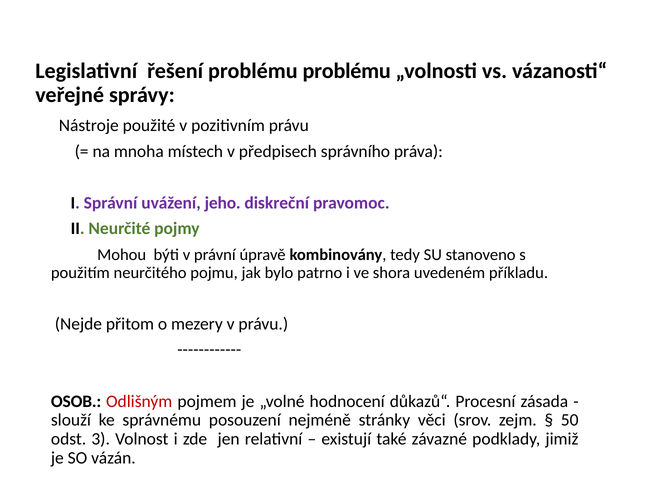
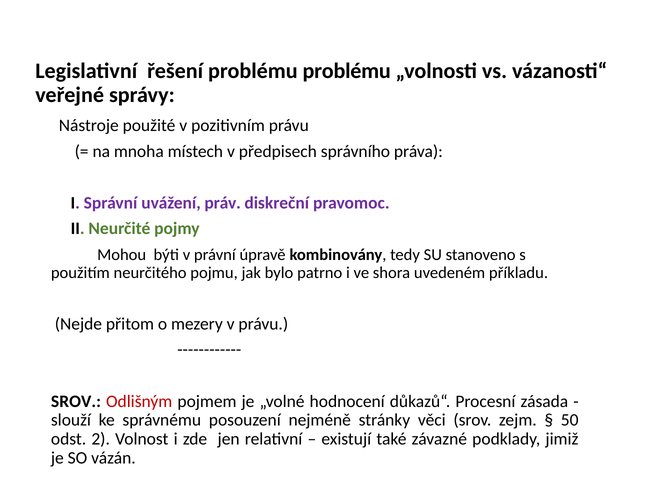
jeho: jeho -> práv (223, 203)
OSOB: OSOB -> SROV (76, 402)
3: 3 -> 2 (101, 439)
